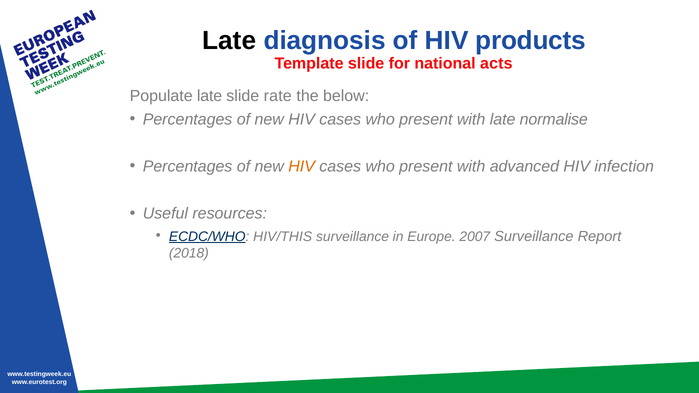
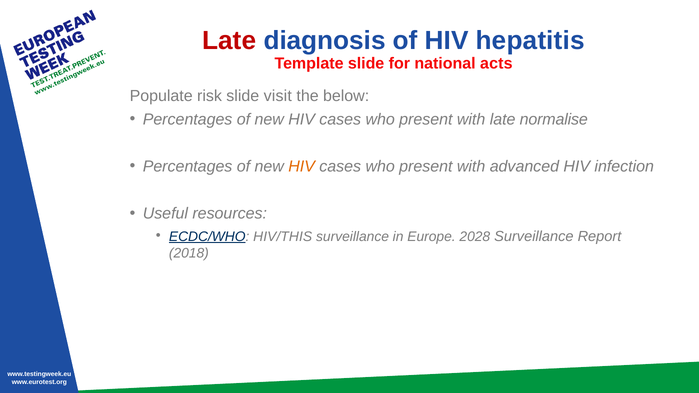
Late colour: black -> red (229, 41)
products: products -> hepatitis (530, 41)
Populate late: late -> risk (210, 96)
rate: rate -> visit (278, 96)
2007: 2007 -> 2028 (475, 237)
